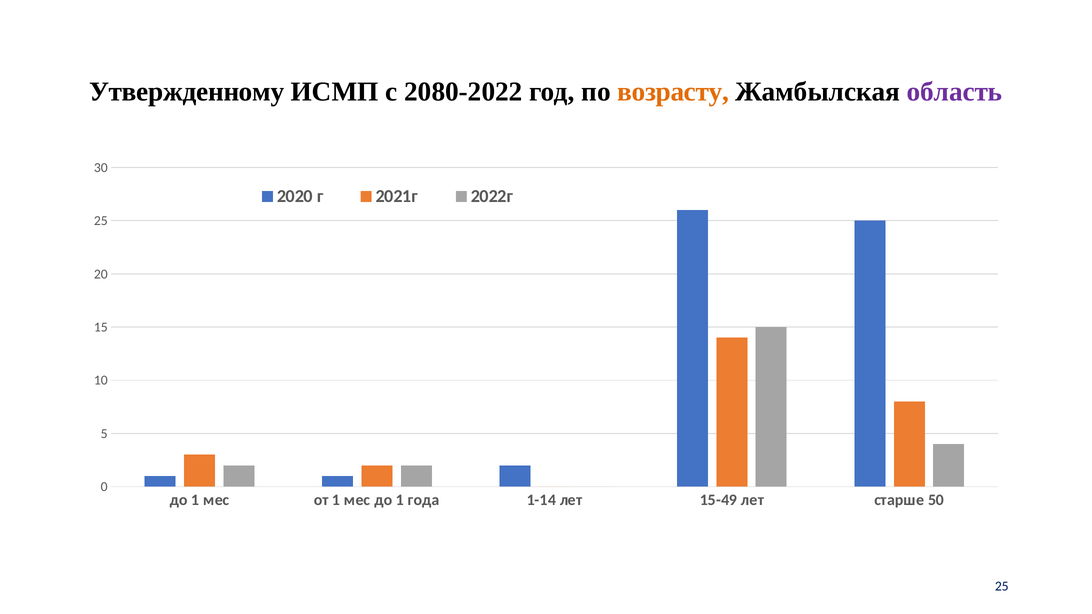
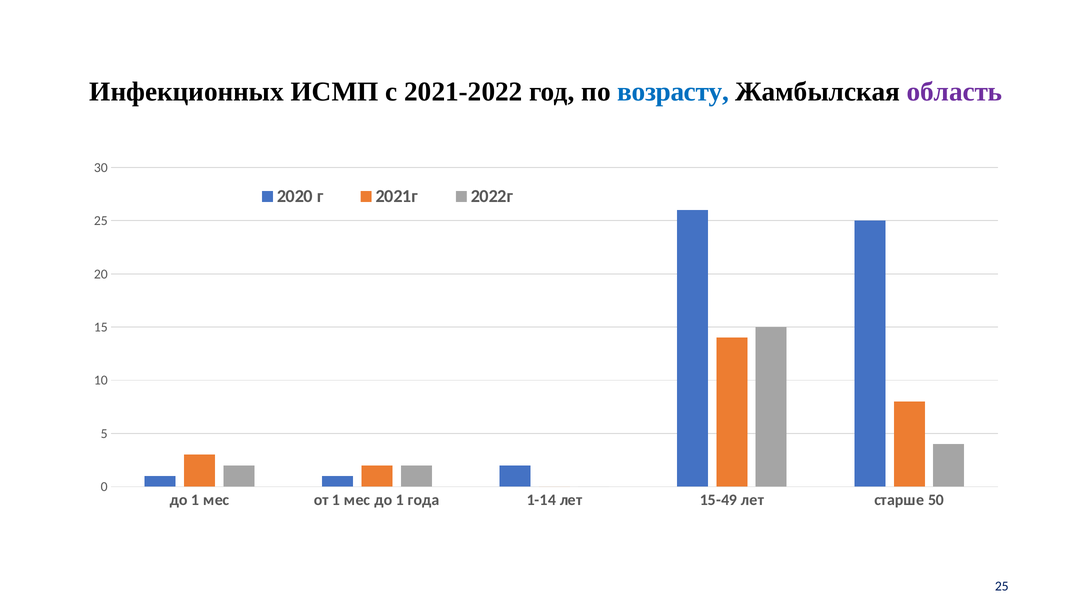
Утвержденному: Утвержденному -> Инфекционных (187, 92)
2080-2022: 2080-2022 -> 2021-2022 (463, 92)
возрасту colour: orange -> blue (673, 92)
